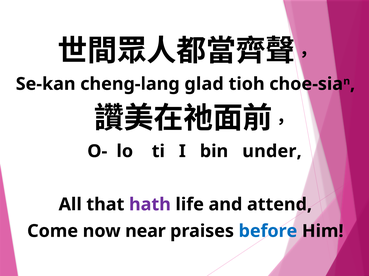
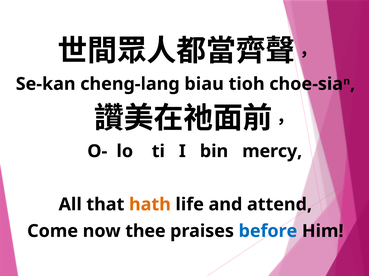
glad: glad -> biau (204, 84)
under: under -> mercy (272, 152)
hath colour: purple -> orange (150, 205)
near: near -> thee (145, 232)
